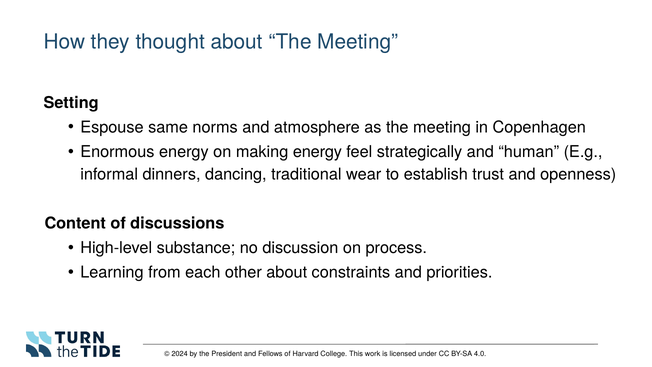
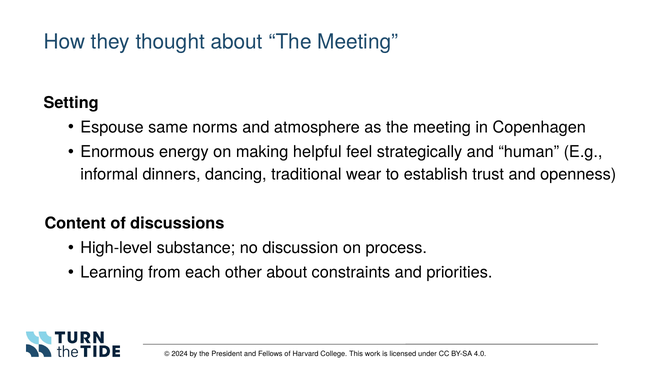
making energy: energy -> helpful (317, 152)
